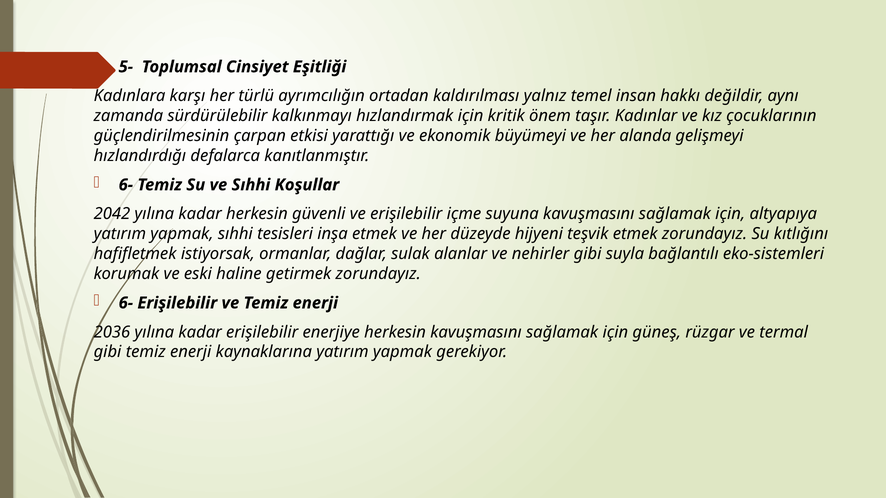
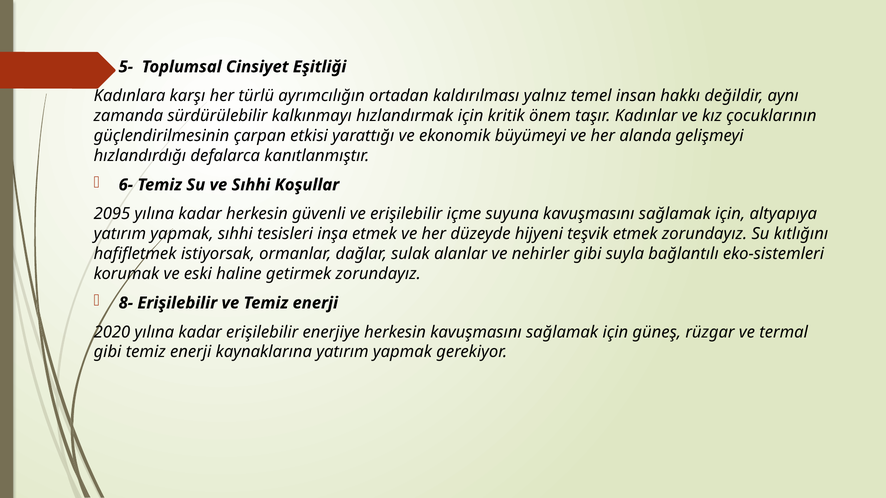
2042: 2042 -> 2095 (112, 214)
6-: 6- -> 8- (126, 303)
2036: 2036 -> 2020 (112, 332)
